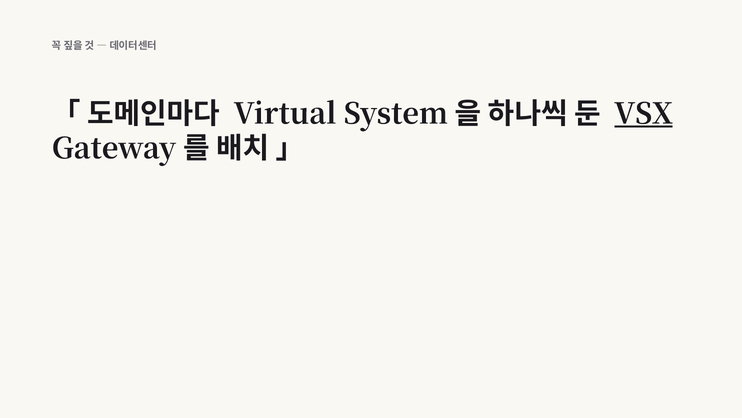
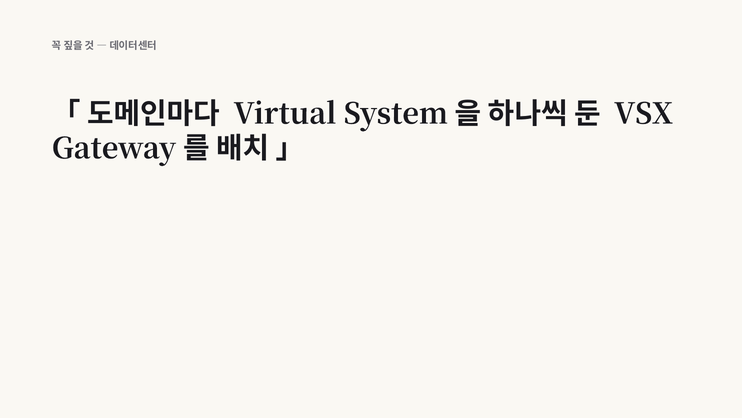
VSX underline: present -> none (644, 114)
